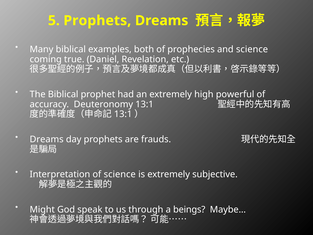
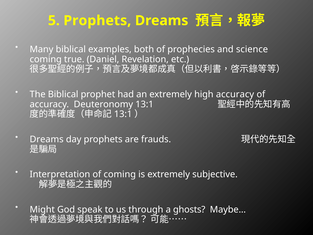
high powerful: powerful -> accuracy (235, 94)
of science: science -> coming (120, 174)
beings: beings -> ghosts (189, 209)
